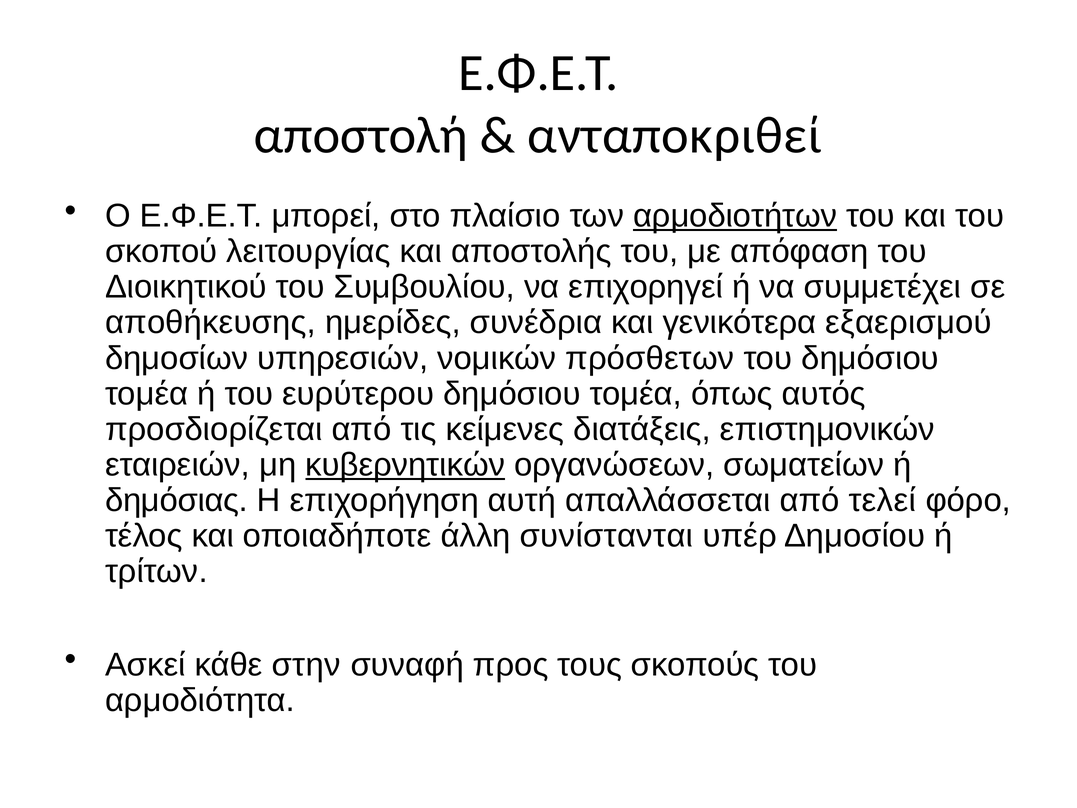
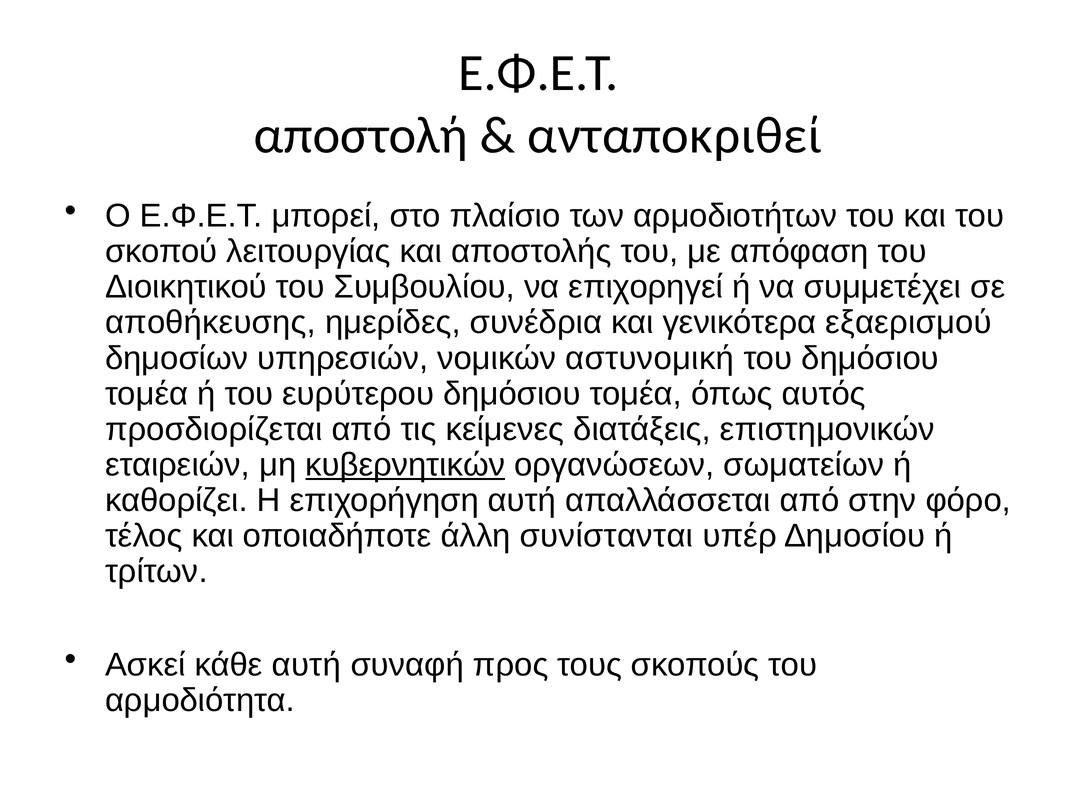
αρμοδιοτήτων underline: present -> none (735, 216)
πρόσθετων: πρόσθετων -> αστυνομική (650, 358)
δημόσιας: δημόσιας -> καθορίζει (176, 500)
τελεί: τελεί -> στην (882, 500)
κάθε στην: στην -> αυτή (306, 665)
